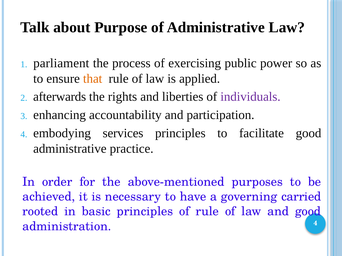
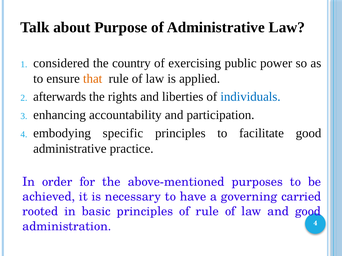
parliament: parliament -> considered (61, 63)
process: process -> country (131, 63)
individuals colour: purple -> blue (250, 97)
services: services -> specific (123, 133)
